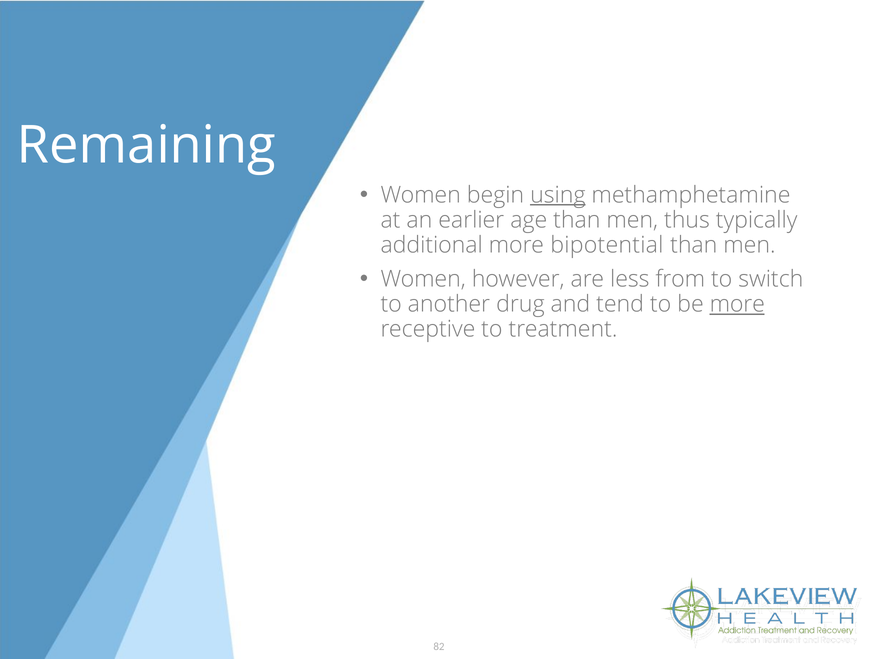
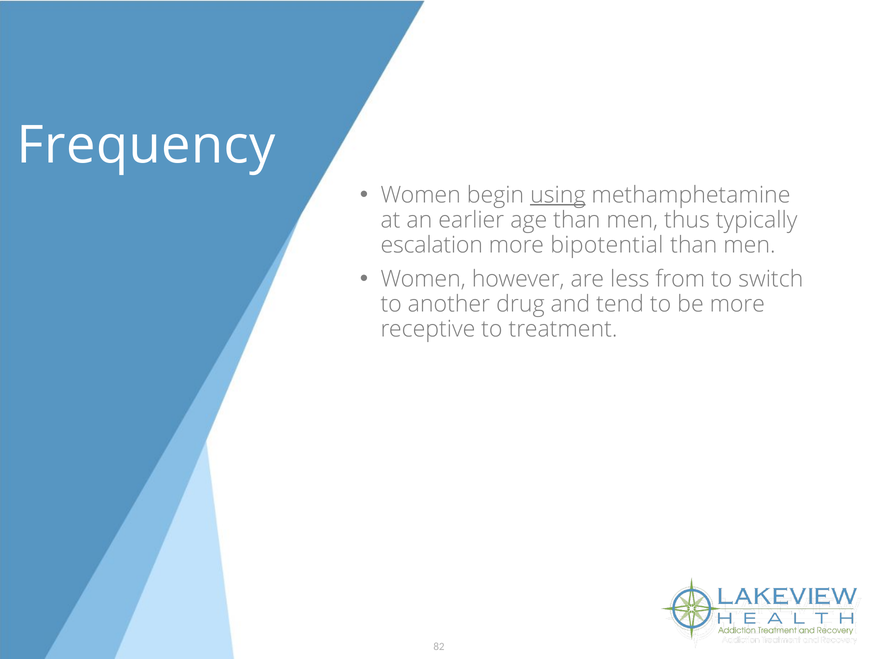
Remaining: Remaining -> Frequency (146, 145)
additional: additional -> escalation (432, 245)
more underline: present -> none (737, 304)
